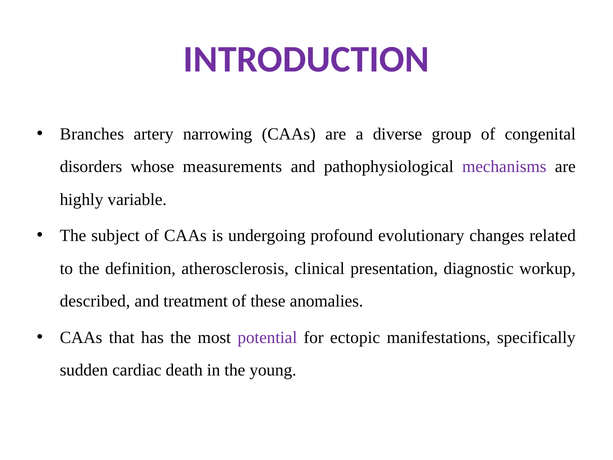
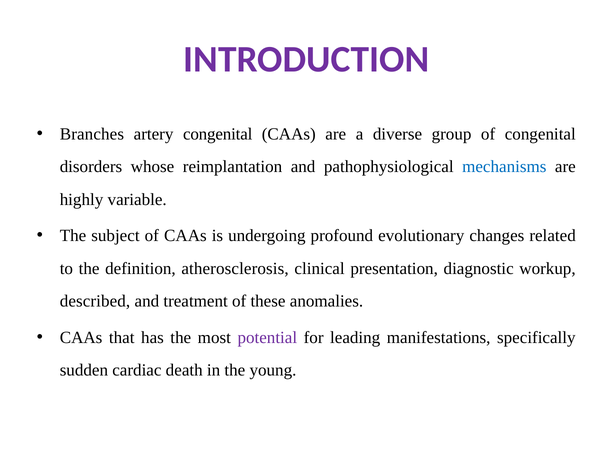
artery narrowing: narrowing -> congenital (218, 134)
measurements: measurements -> reimplantation (233, 167)
mechanisms colour: purple -> blue (504, 167)
ectopic: ectopic -> leading (355, 337)
